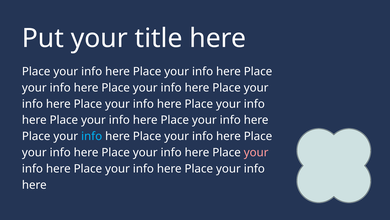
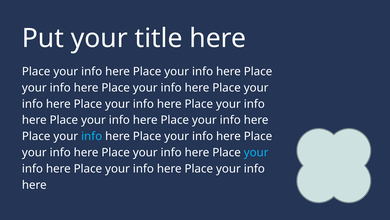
your colour: pink -> light blue (256, 152)
